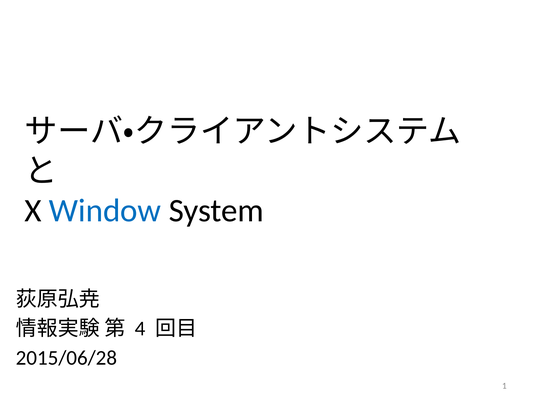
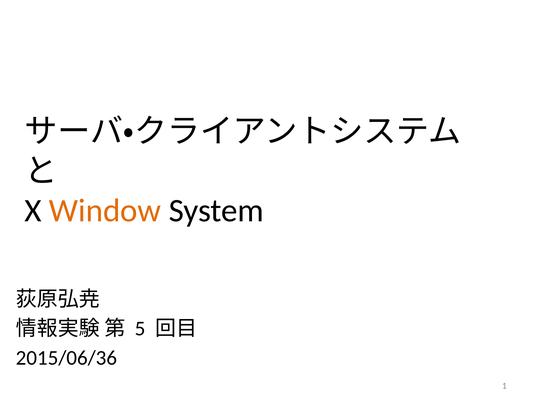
Window colour: blue -> orange (105, 211)
4: 4 -> 5 (140, 329)
2015/06/28: 2015/06/28 -> 2015/06/36 (66, 358)
